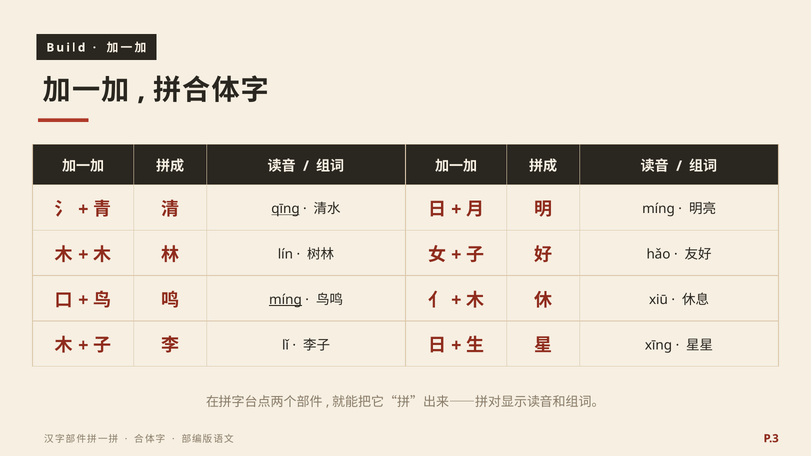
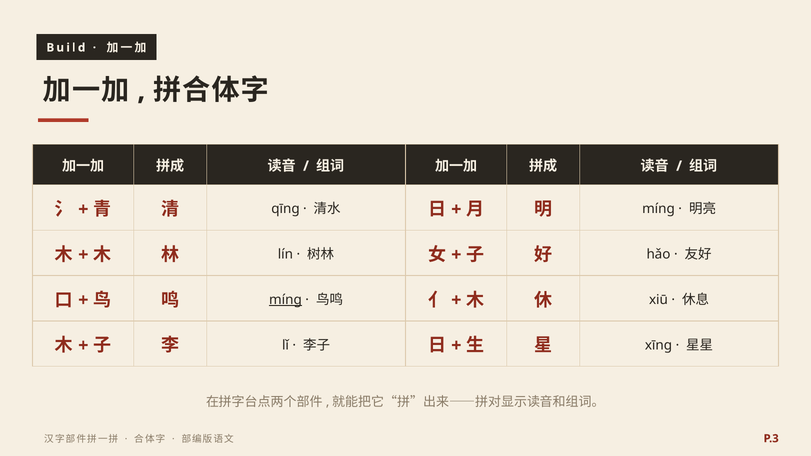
qīng underline: present -> none (285, 209)
